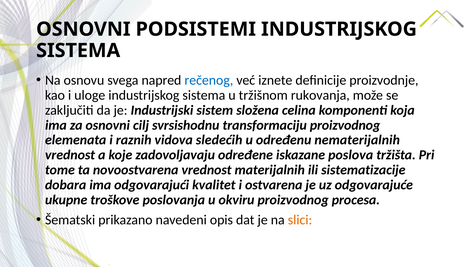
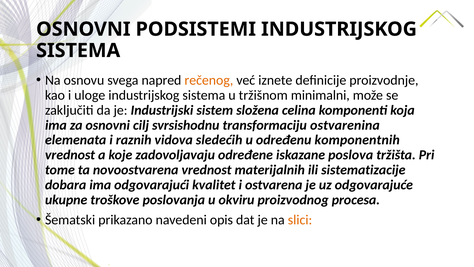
rečenog colour: blue -> orange (209, 80)
rukovanja: rukovanja -> minimalni (320, 95)
transformaciju proizvodnog: proizvodnog -> ostvarenina (345, 125)
nematerijalnih: nematerijalnih -> komponentnih (357, 140)
